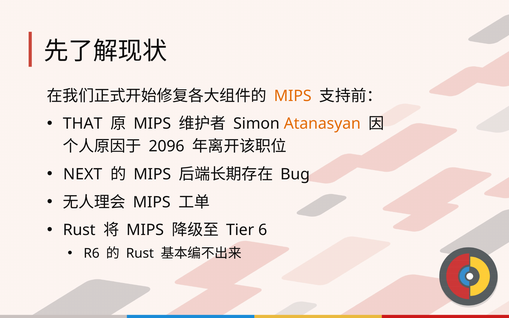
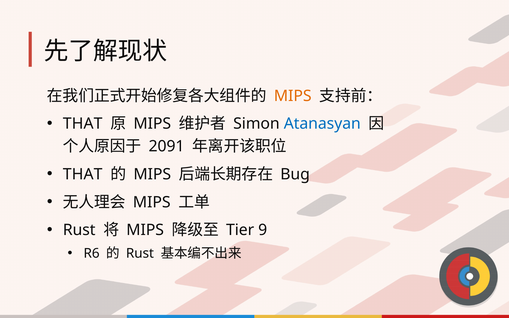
Atanasyan colour: orange -> blue (322, 124)
2096: 2096 -> 2091 (167, 146)
NEXT: NEXT -> THAT (83, 174)
6: 6 -> 9 (263, 230)
